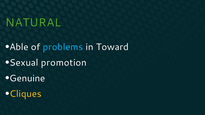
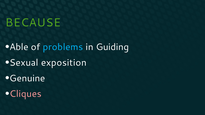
NATURAL: NATURAL -> BECAUSE (33, 23)
Toward: Toward -> Guiding (112, 47)
promotion: promotion -> exposition (64, 63)
Cliques colour: yellow -> pink (25, 94)
